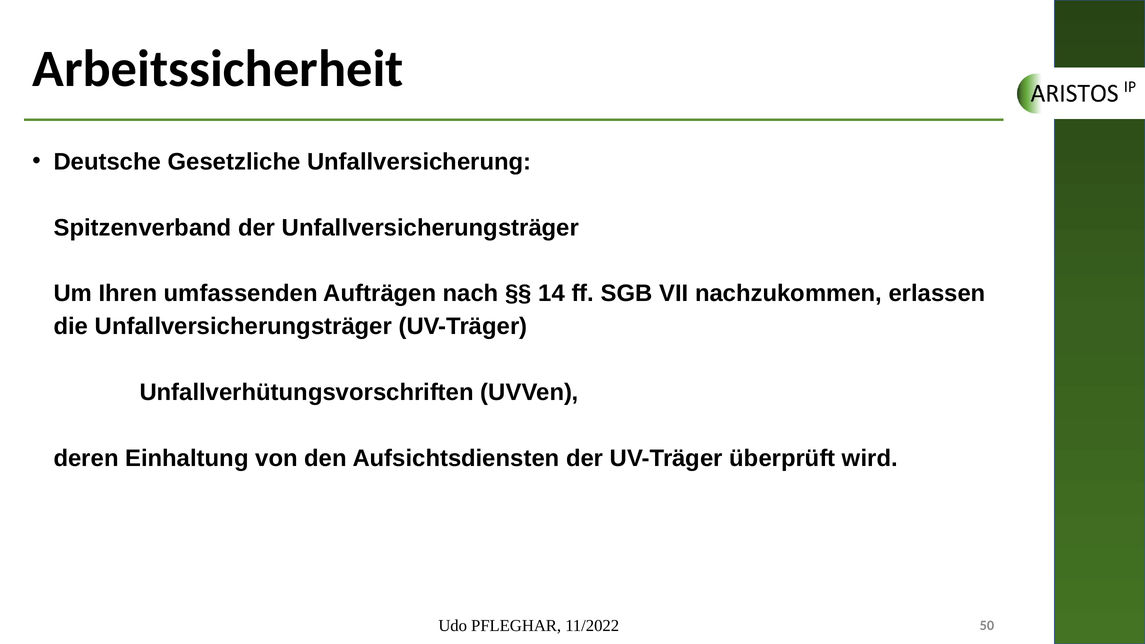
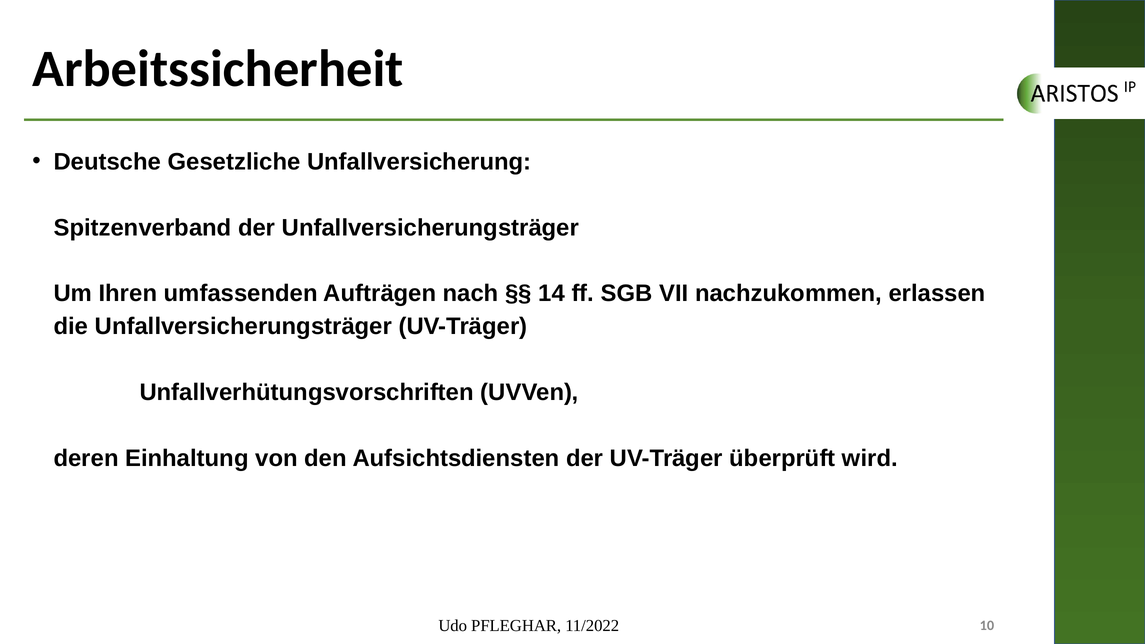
50: 50 -> 10 (987, 626)
